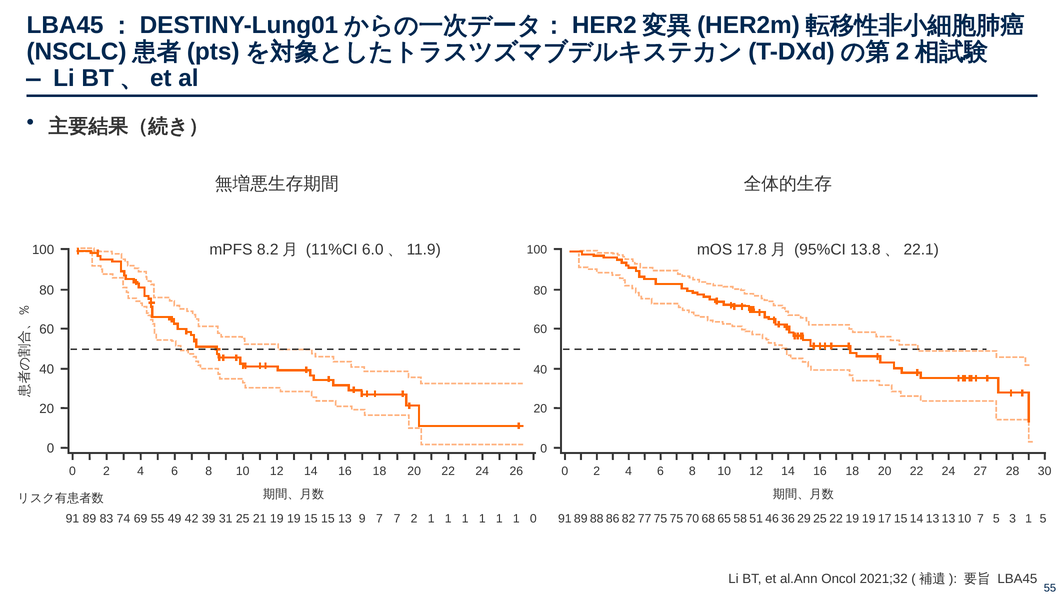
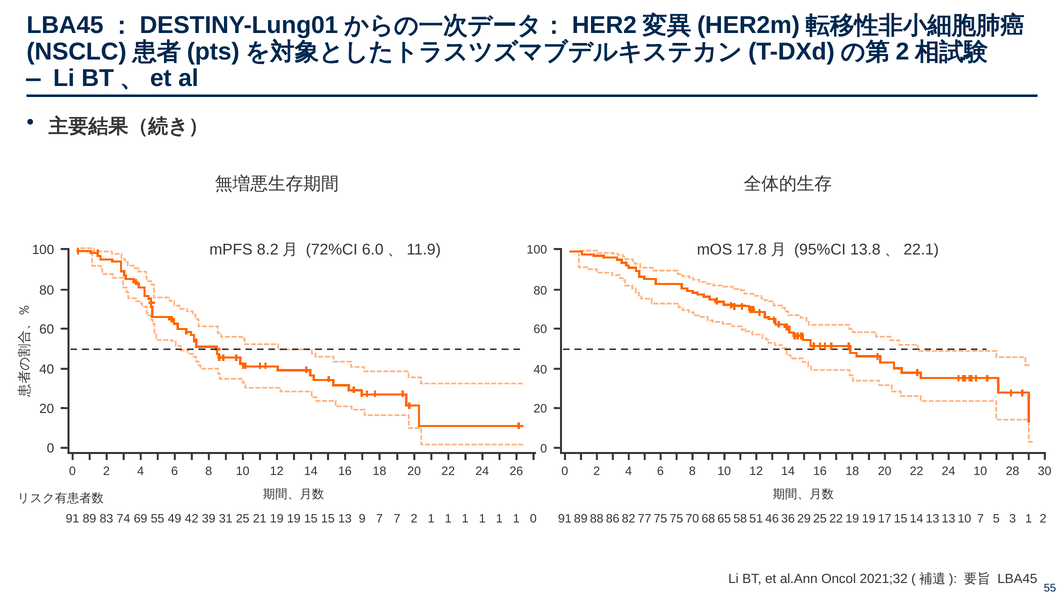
11%CI: 11%CI -> 72%CI (332, 250)
2 27: 27 -> 10 (980, 472)
3 5: 5 -> 2 (1043, 519)
